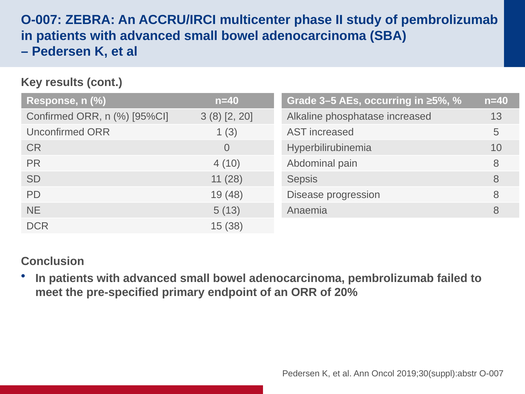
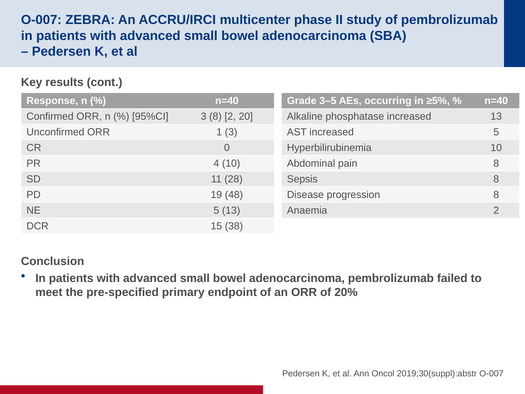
Anaemia 8: 8 -> 2 (496, 210)
